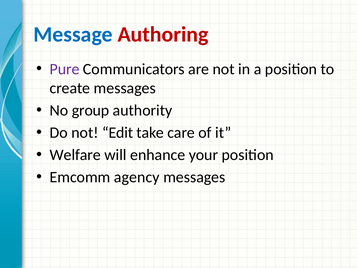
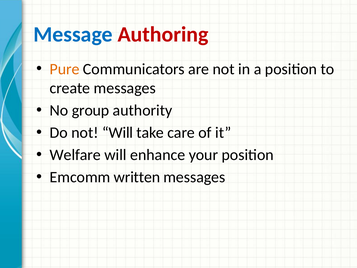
Pure colour: purple -> orange (65, 69)
not Edit: Edit -> Will (118, 132)
agency: agency -> written (137, 177)
